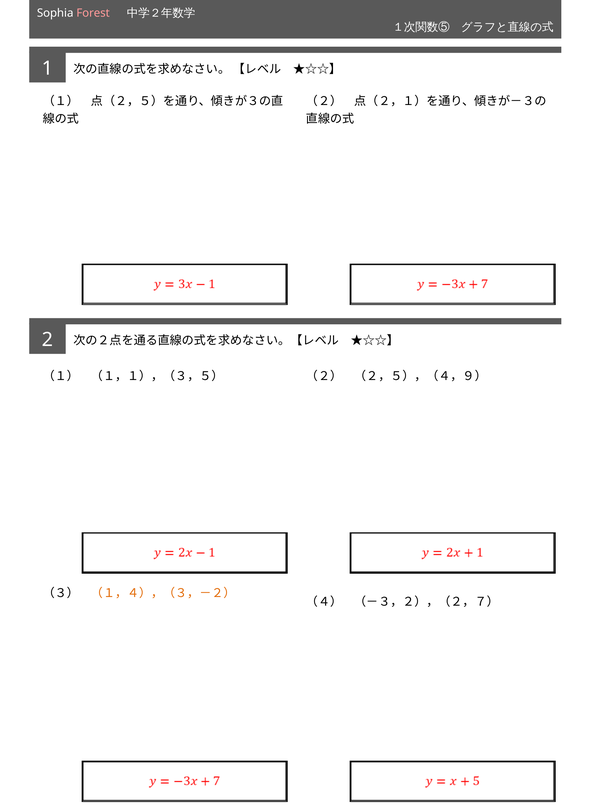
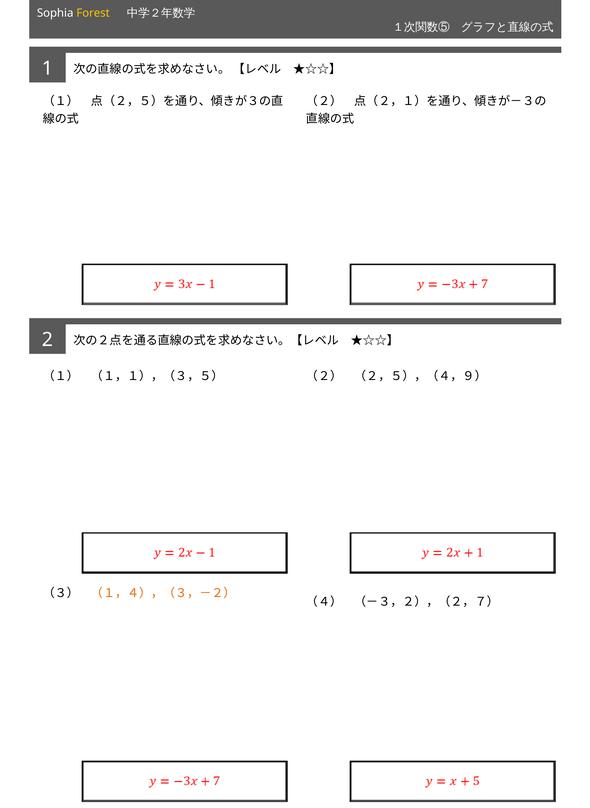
Forest colour: pink -> yellow (93, 13)
